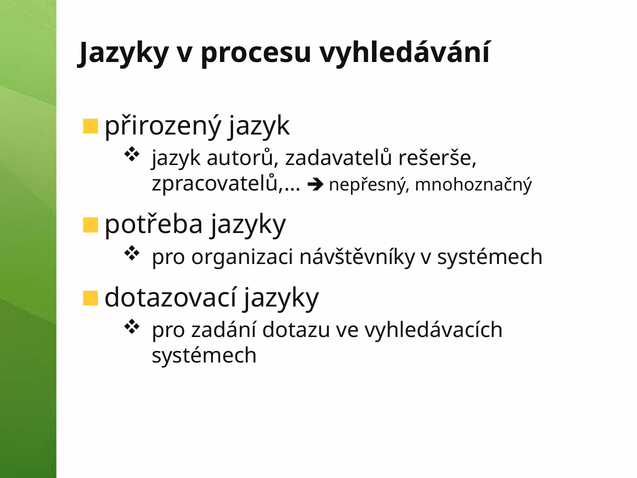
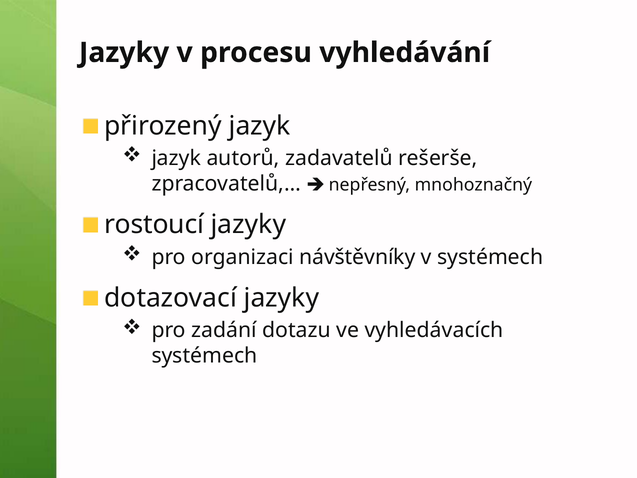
potřeba: potřeba -> rostoucí (154, 225)
